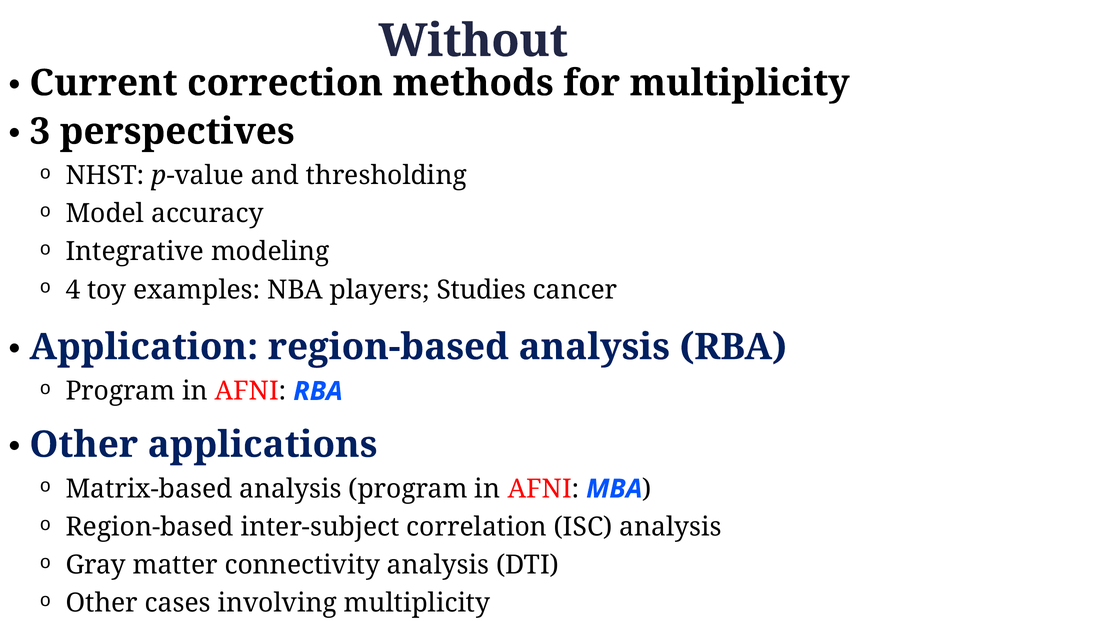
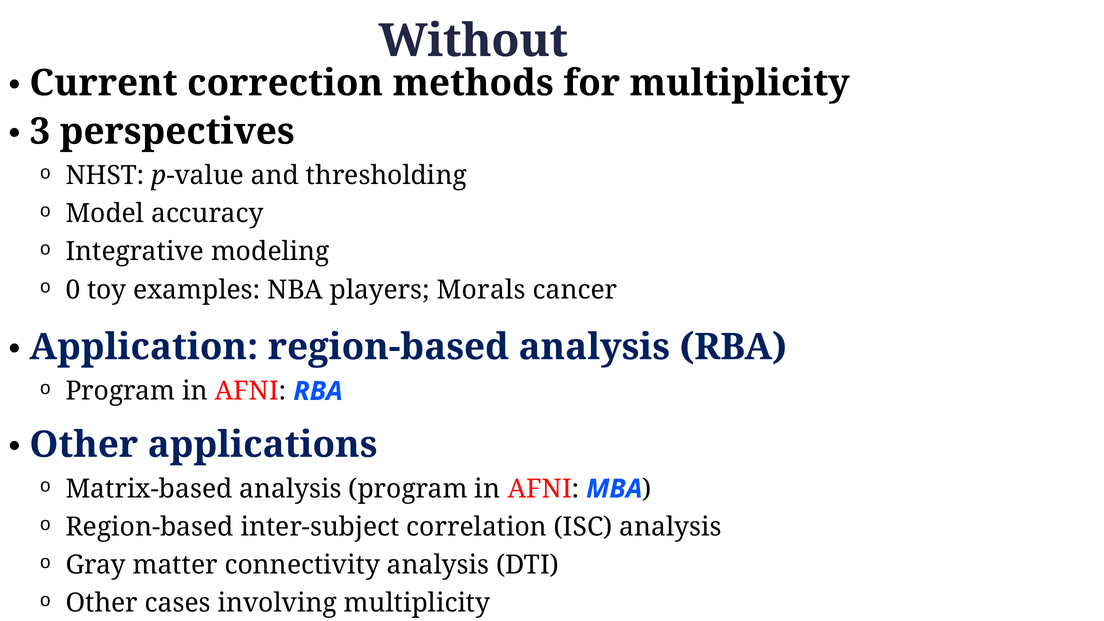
4: 4 -> 0 (73, 290)
Studies: Studies -> Morals (481, 290)
